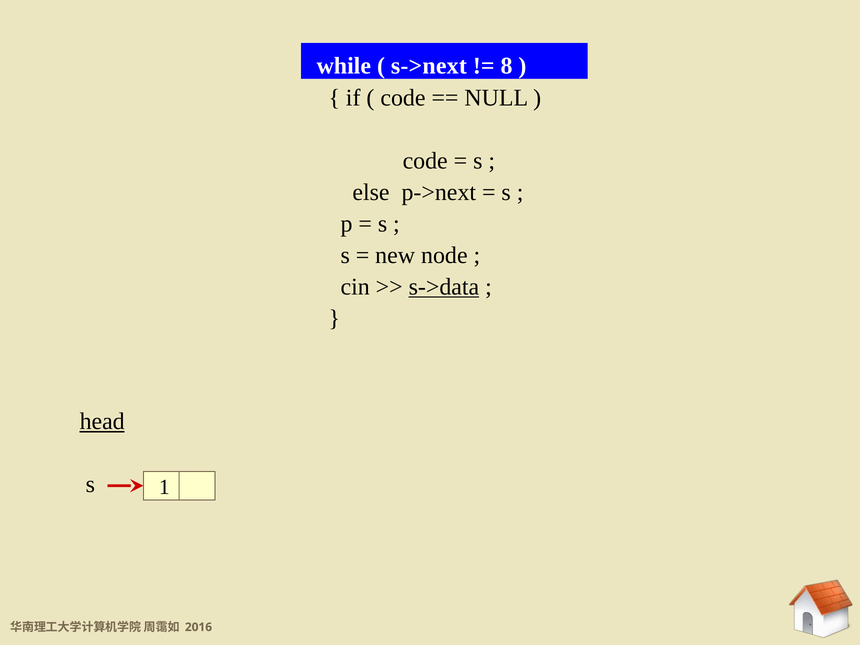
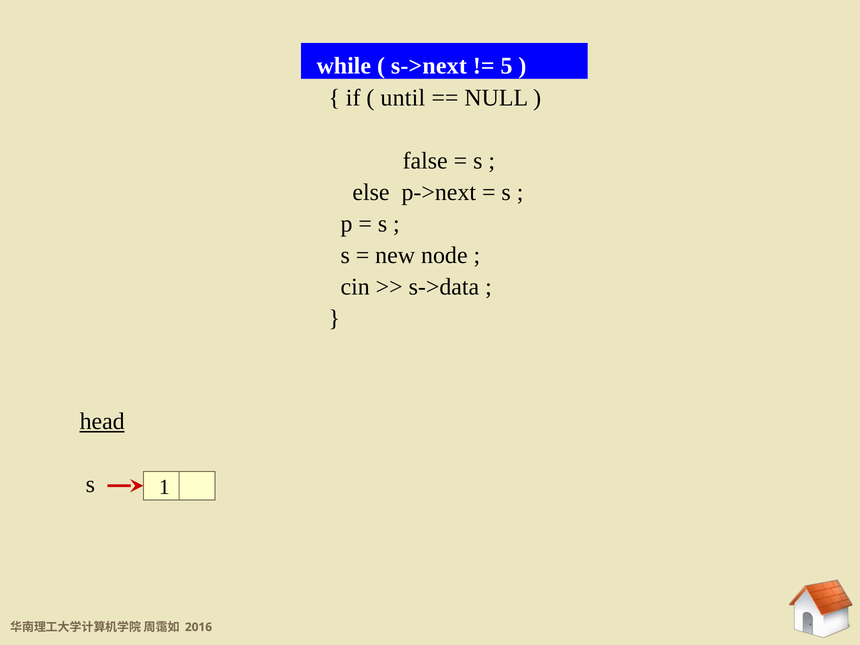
8: 8 -> 5 (507, 66)
code: code -> until (403, 98)
code: code -> false (425, 161)
s->data underline: present -> none (444, 287)
